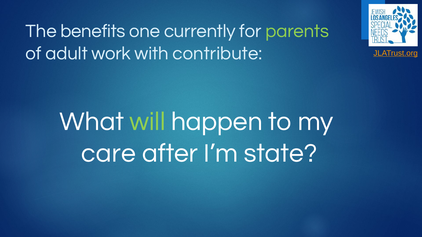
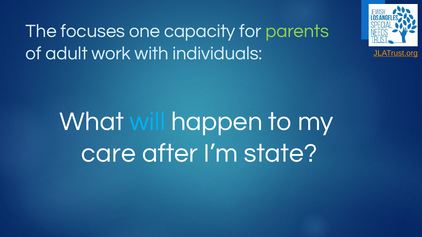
benefits: benefits -> focuses (93, 31)
currently: currently -> capacity (200, 31)
contribute: contribute -> individuals (217, 53)
will colour: light green -> light blue (148, 122)
